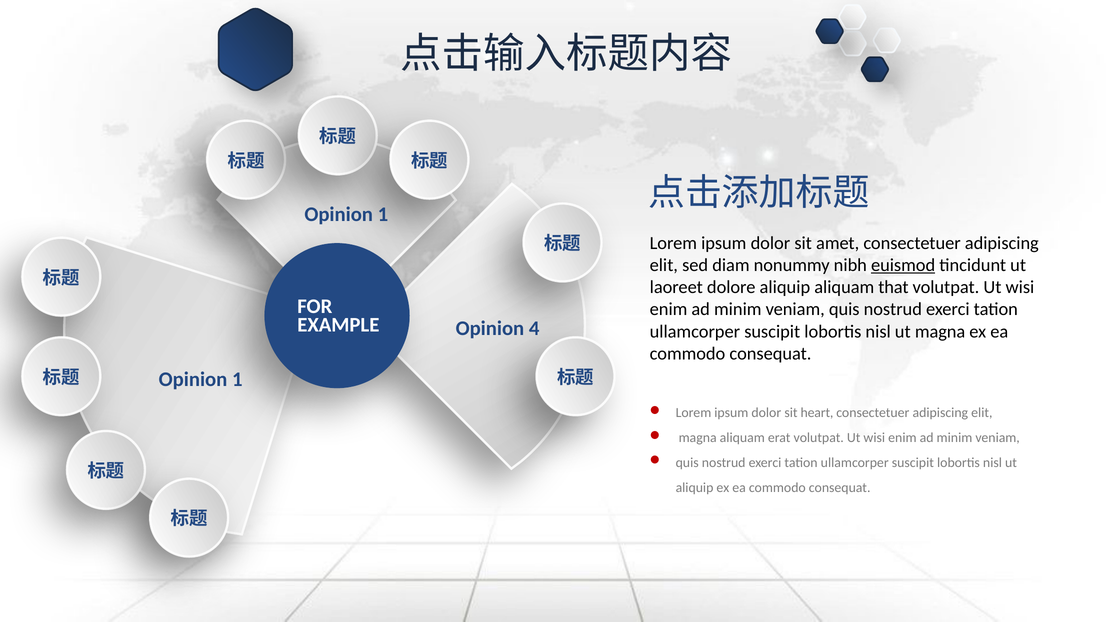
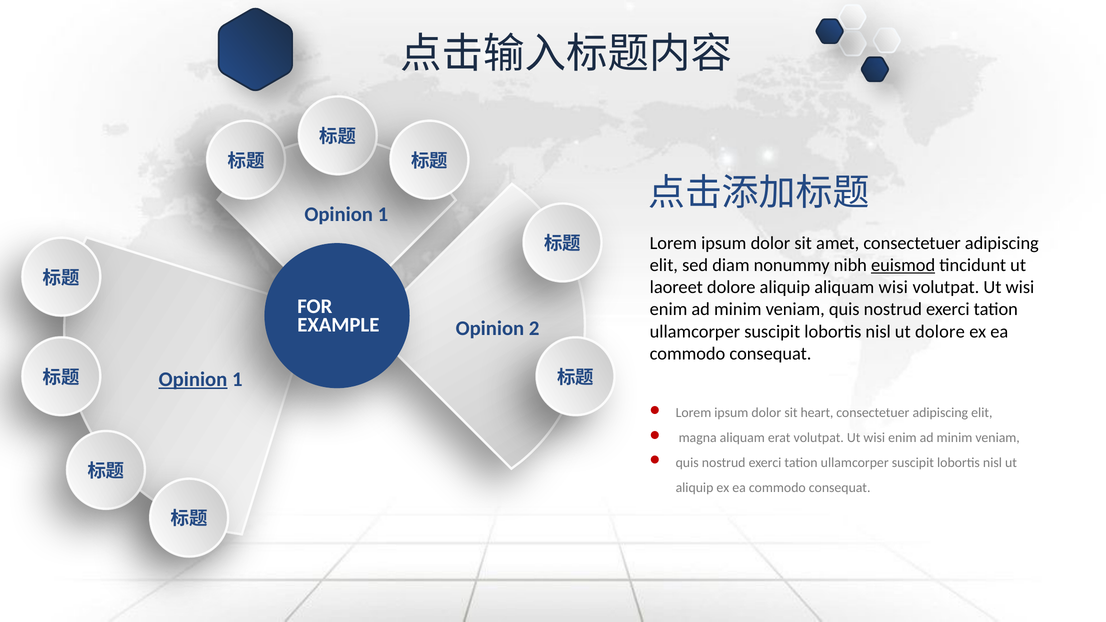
aliquam that: that -> wisi (893, 287)
4: 4 -> 2 (534, 329)
ut magna: magna -> dolore (940, 331)
Opinion underline: none -> present (193, 379)
